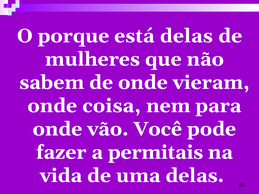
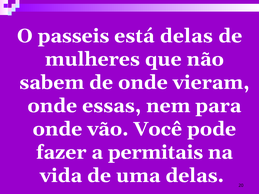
porque: porque -> passeis (74, 36)
coisa: coisa -> essas (112, 106)
